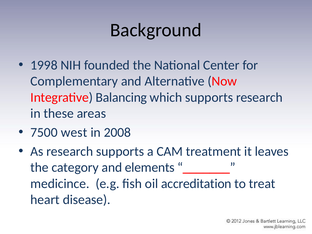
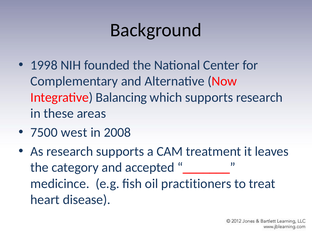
elements: elements -> accepted (150, 167)
accreditation: accreditation -> practitioners (196, 184)
